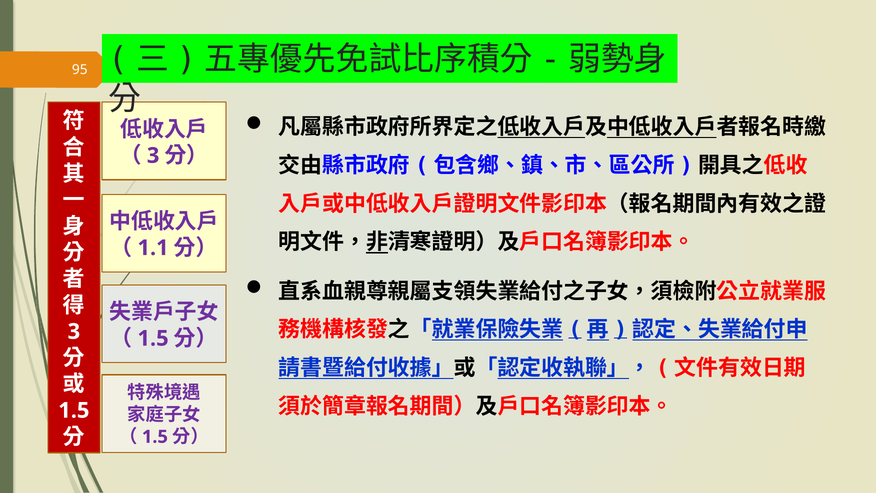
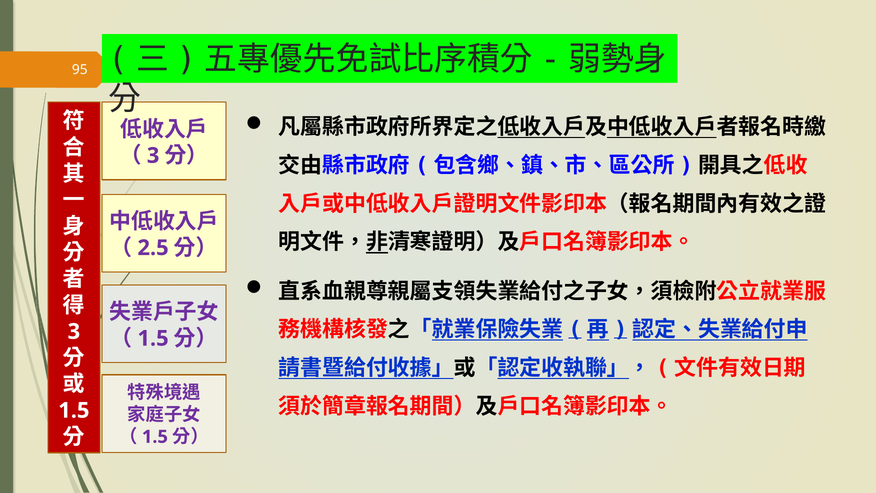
1.1: 1.1 -> 2.5 (153, 248)
